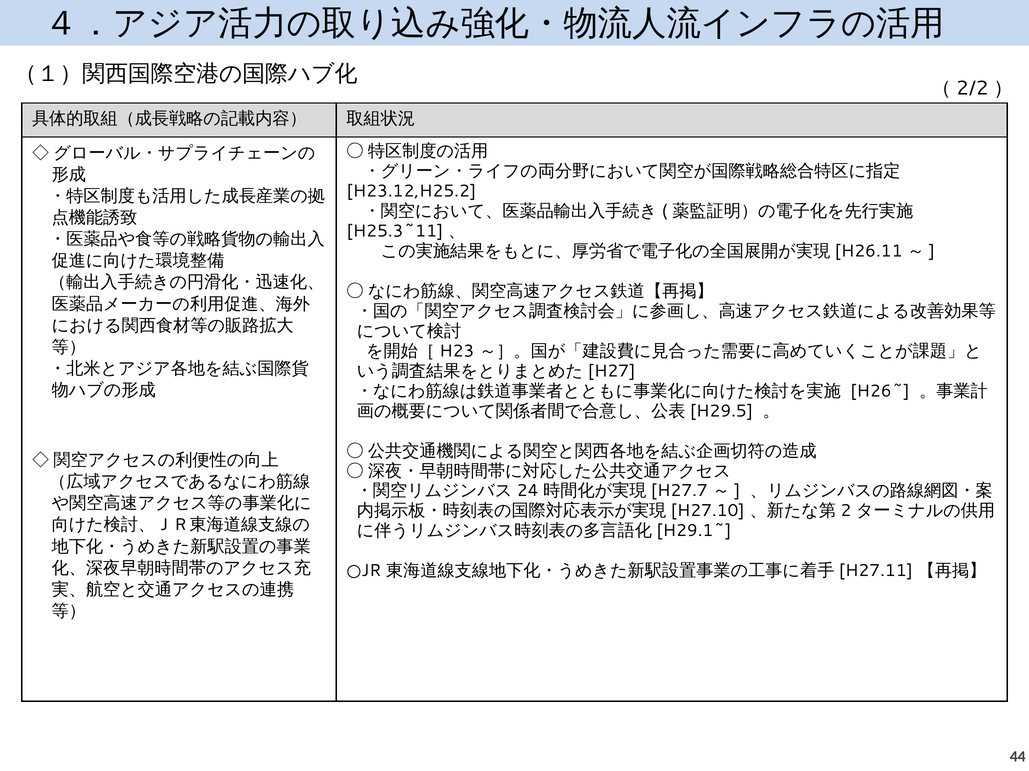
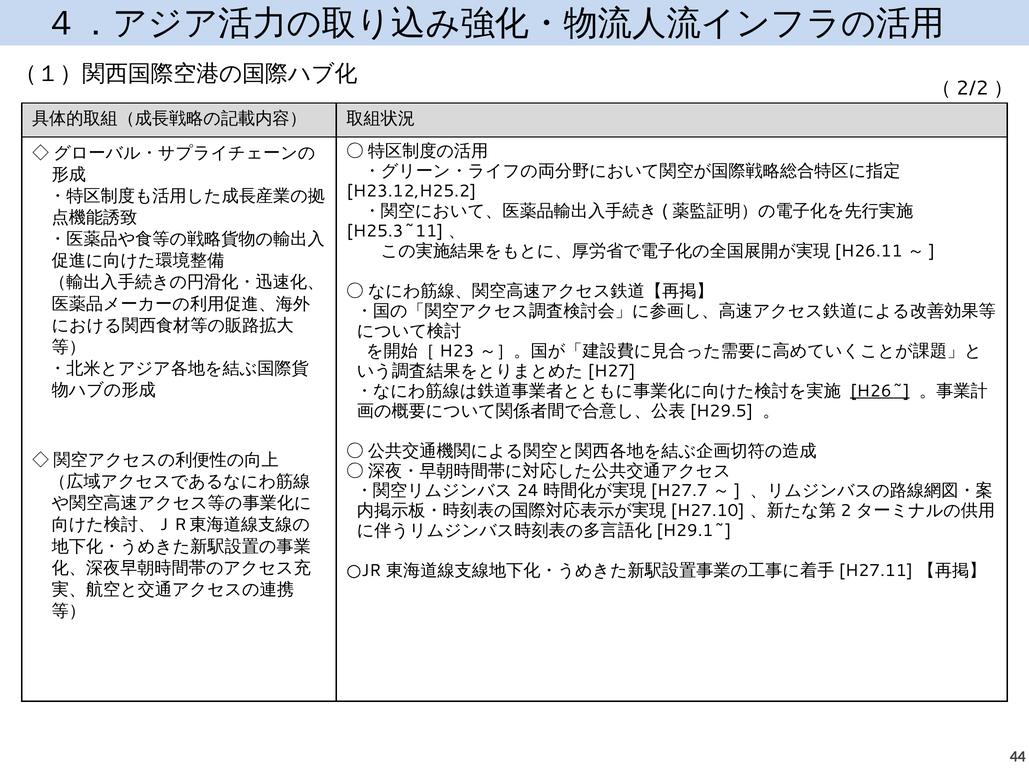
H26~ underline: none -> present (880, 391)
